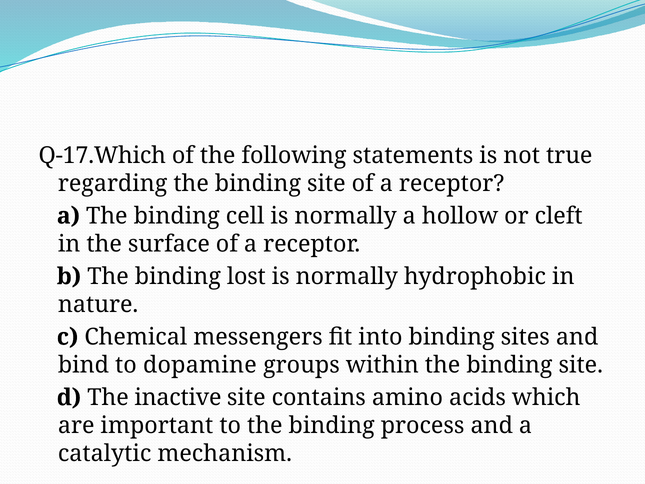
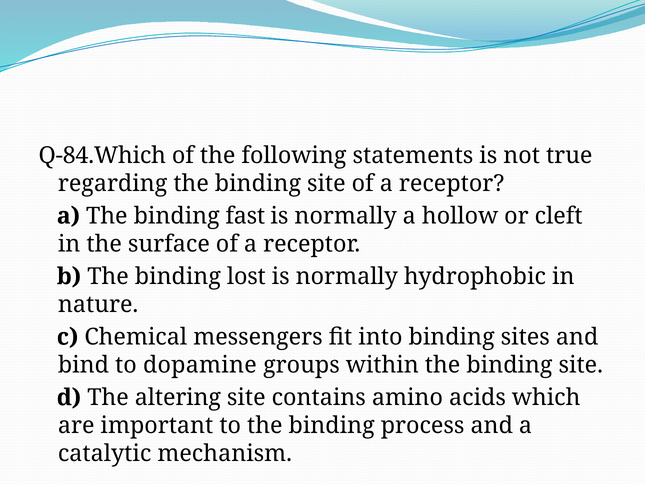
Q-17.Which: Q-17.Which -> Q-84.Which (102, 155)
cell: cell -> fast (245, 216)
inactive: inactive -> altering (178, 397)
